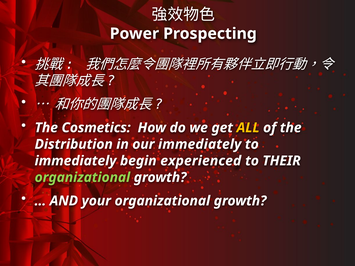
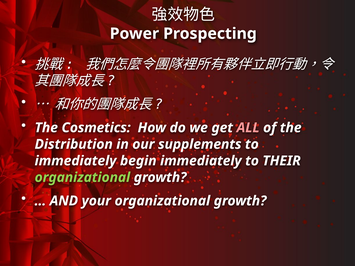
ALL colour: yellow -> pink (248, 128)
our immediately: immediately -> supplements (200, 144)
begin experienced: experienced -> immediately (201, 161)
